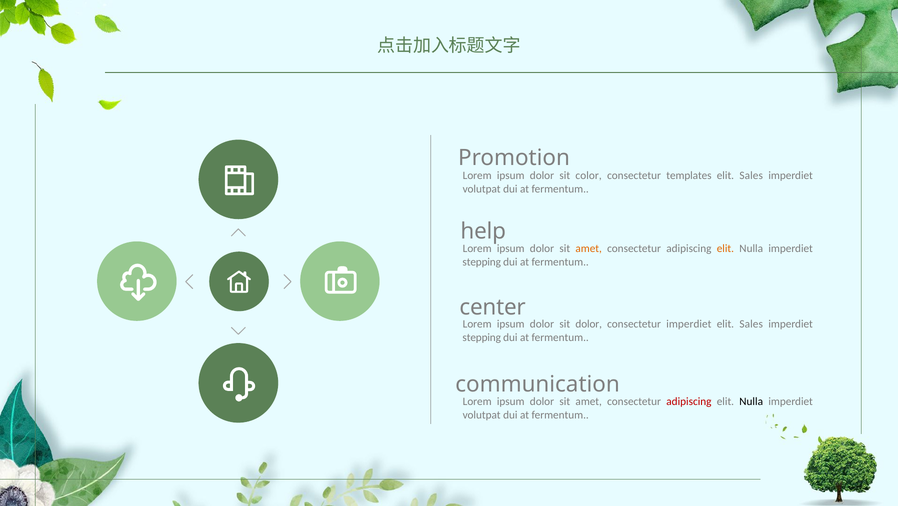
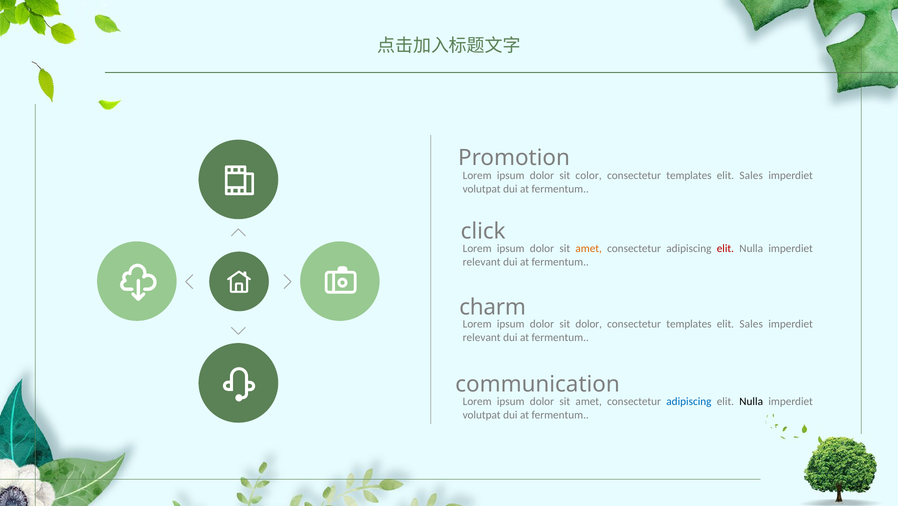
help: help -> click (483, 231)
elit colour: orange -> red (725, 248)
stepping: stepping -> relevant (482, 261)
center: center -> charm (493, 307)
imperdiet: imperdiet -> templates (689, 324)
stepping: stepping -> relevant (482, 337)
adipiscing colour: red -> blue (689, 401)
